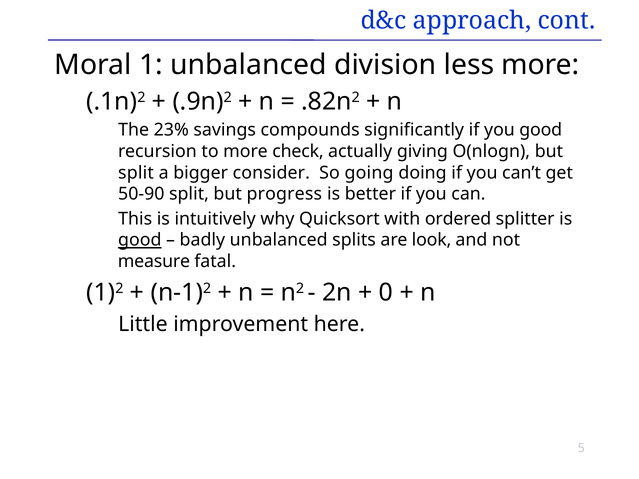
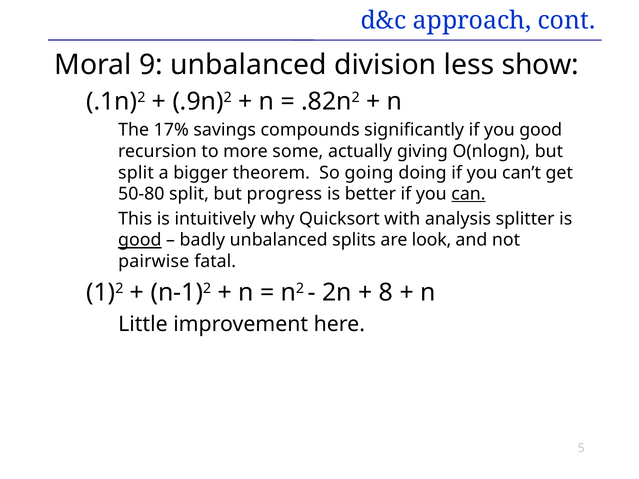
1: 1 -> 9 (151, 65)
less more: more -> show (540, 65)
23%: 23% -> 17% (171, 130)
check: check -> some (298, 151)
consider: consider -> theorem (271, 173)
50-90: 50-90 -> 50-80 (141, 194)
can underline: none -> present (468, 194)
ordered: ordered -> analysis (458, 219)
measure: measure -> pairwise (154, 262)
0: 0 -> 8 (386, 293)
